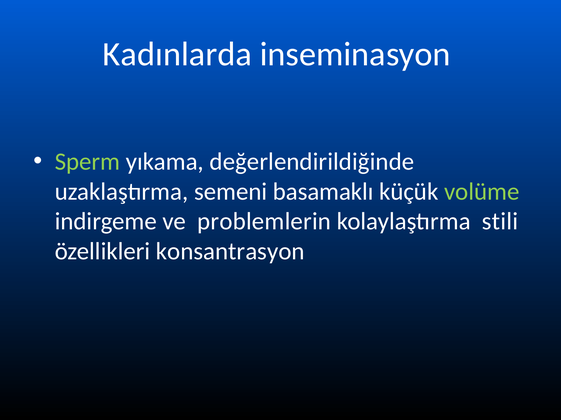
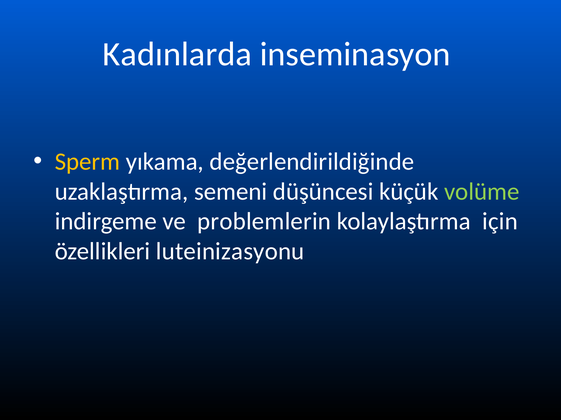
Sperm colour: light green -> yellow (87, 162)
basamaklı: basamaklı -> düşüncesi (323, 192)
stili: stili -> için (500, 222)
konsantrasyon: konsantrasyon -> luteinizasyonu (230, 252)
